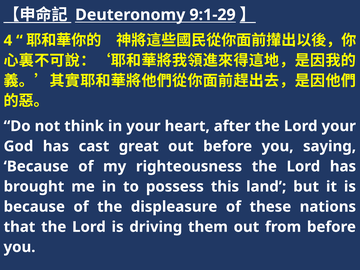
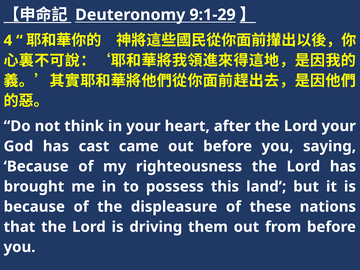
great: great -> came (139, 146)
